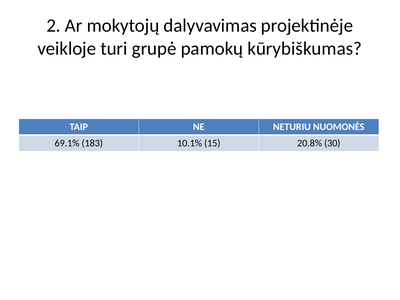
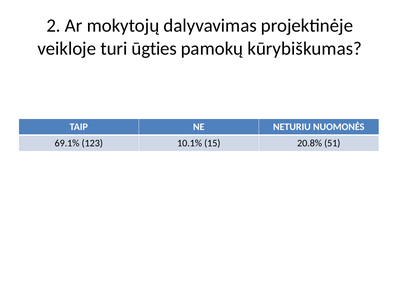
grupė: grupė -> ūgties (154, 49)
183: 183 -> 123 (92, 143)
30: 30 -> 51 (332, 143)
